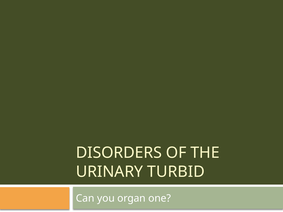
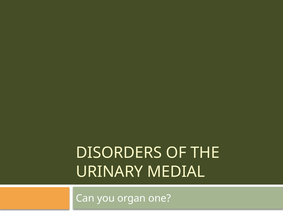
TURBID: TURBID -> MEDIAL (176, 172)
